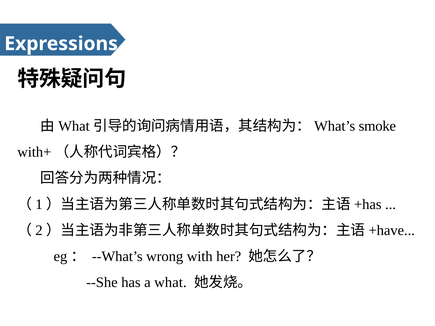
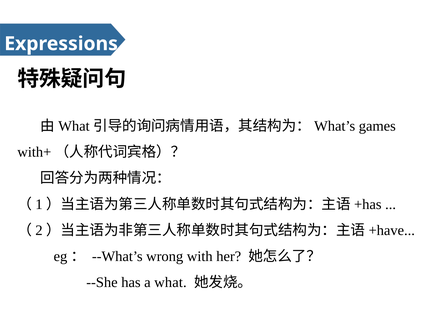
smoke: smoke -> games (377, 126)
